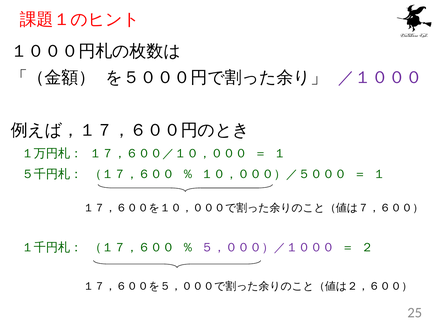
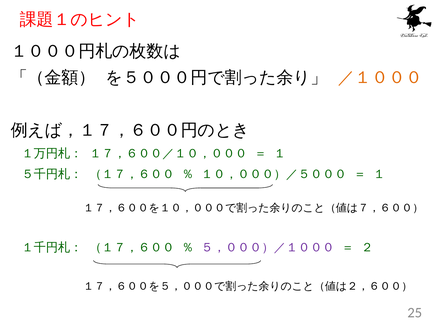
／１０００ colour: purple -> orange (380, 78)
